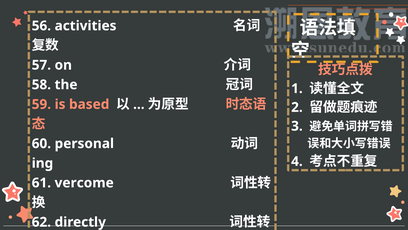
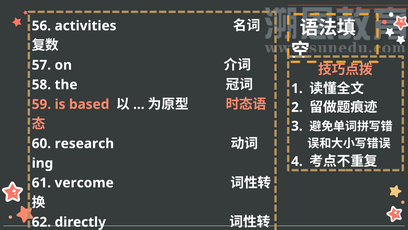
personal: personal -> research (84, 143)
